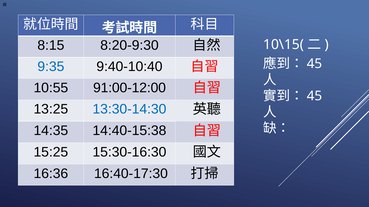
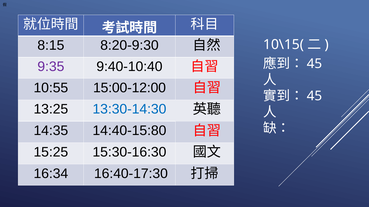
9:35 colour: blue -> purple (51, 67)
91:00-12:00: 91:00-12:00 -> 15:00-12:00 (129, 88)
14:40-15:38: 14:40-15:38 -> 14:40-15:80 (129, 131)
16:36: 16:36 -> 16:34 (51, 174)
